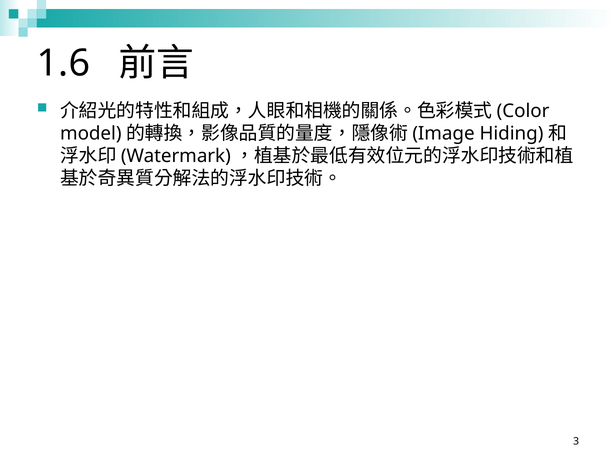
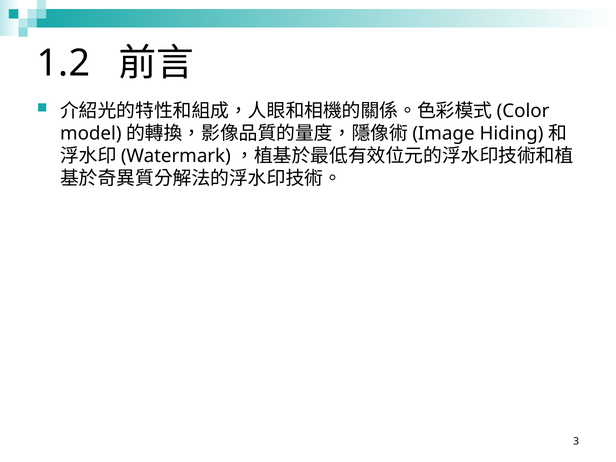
1.6: 1.6 -> 1.2 (64, 63)
